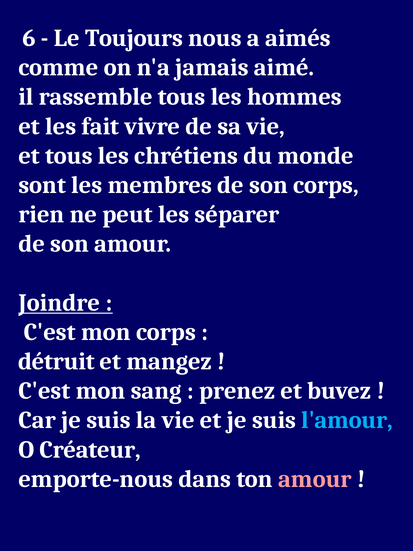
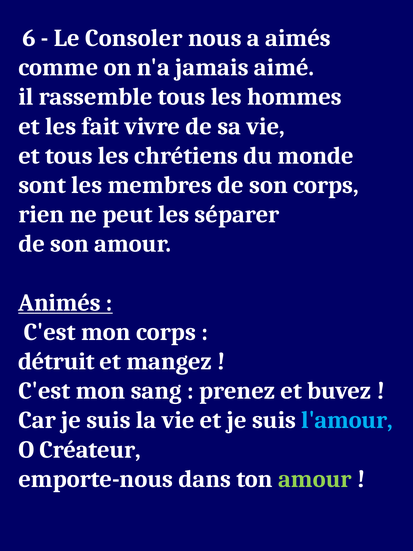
Toujours: Toujours -> Consoler (134, 38)
Joindre: Joindre -> Animés (59, 302)
amour colour: pink -> light green (315, 479)
